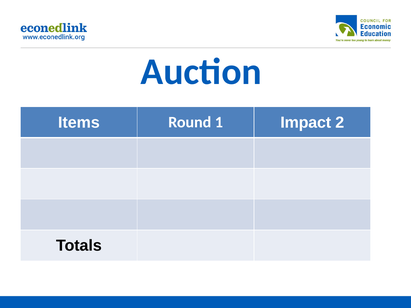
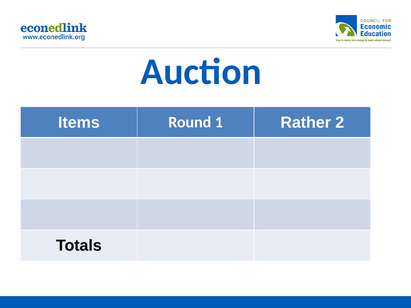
Impact: Impact -> Rather (306, 123)
